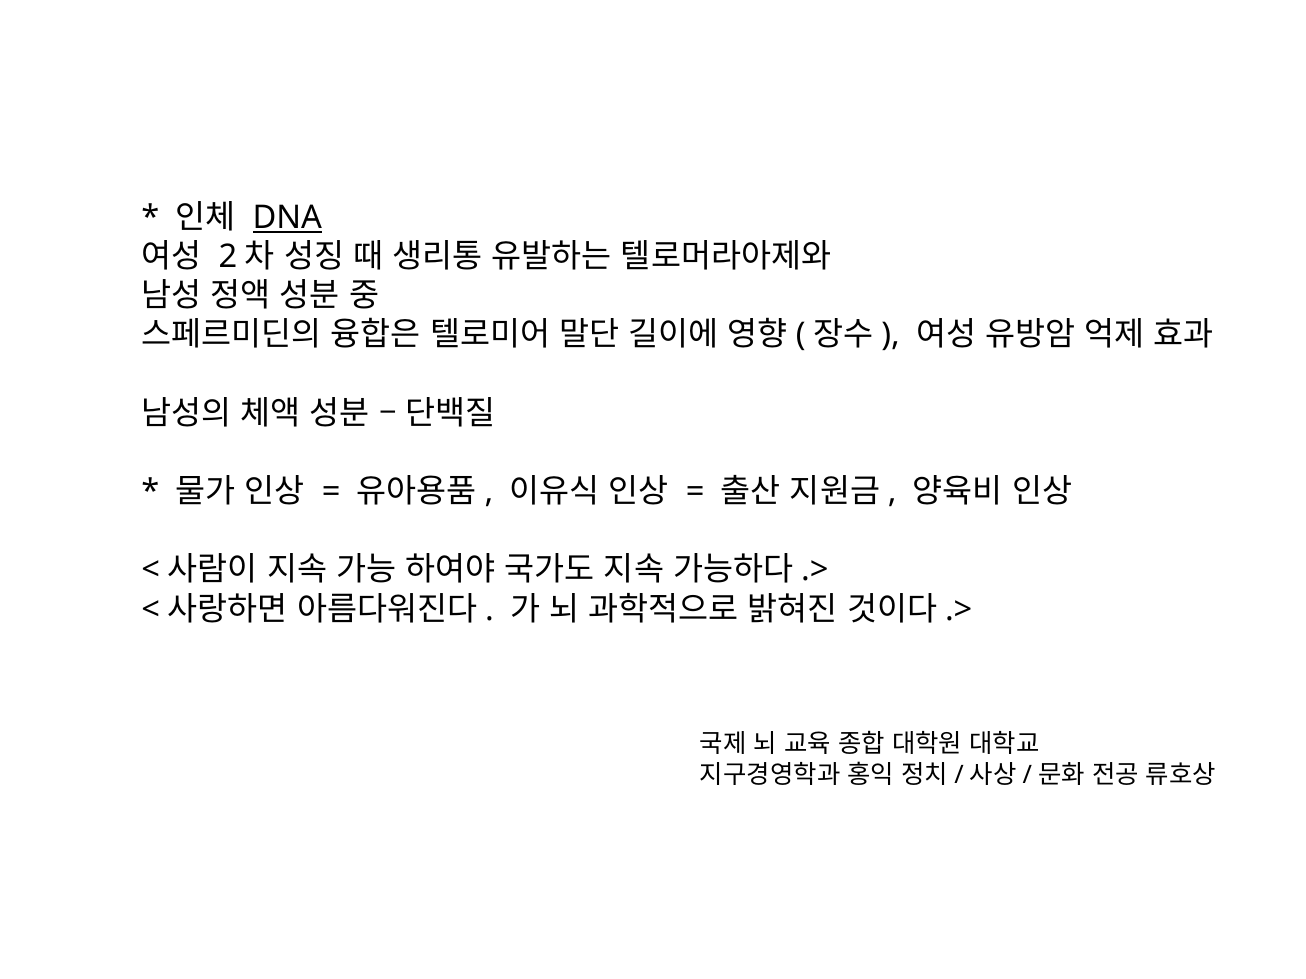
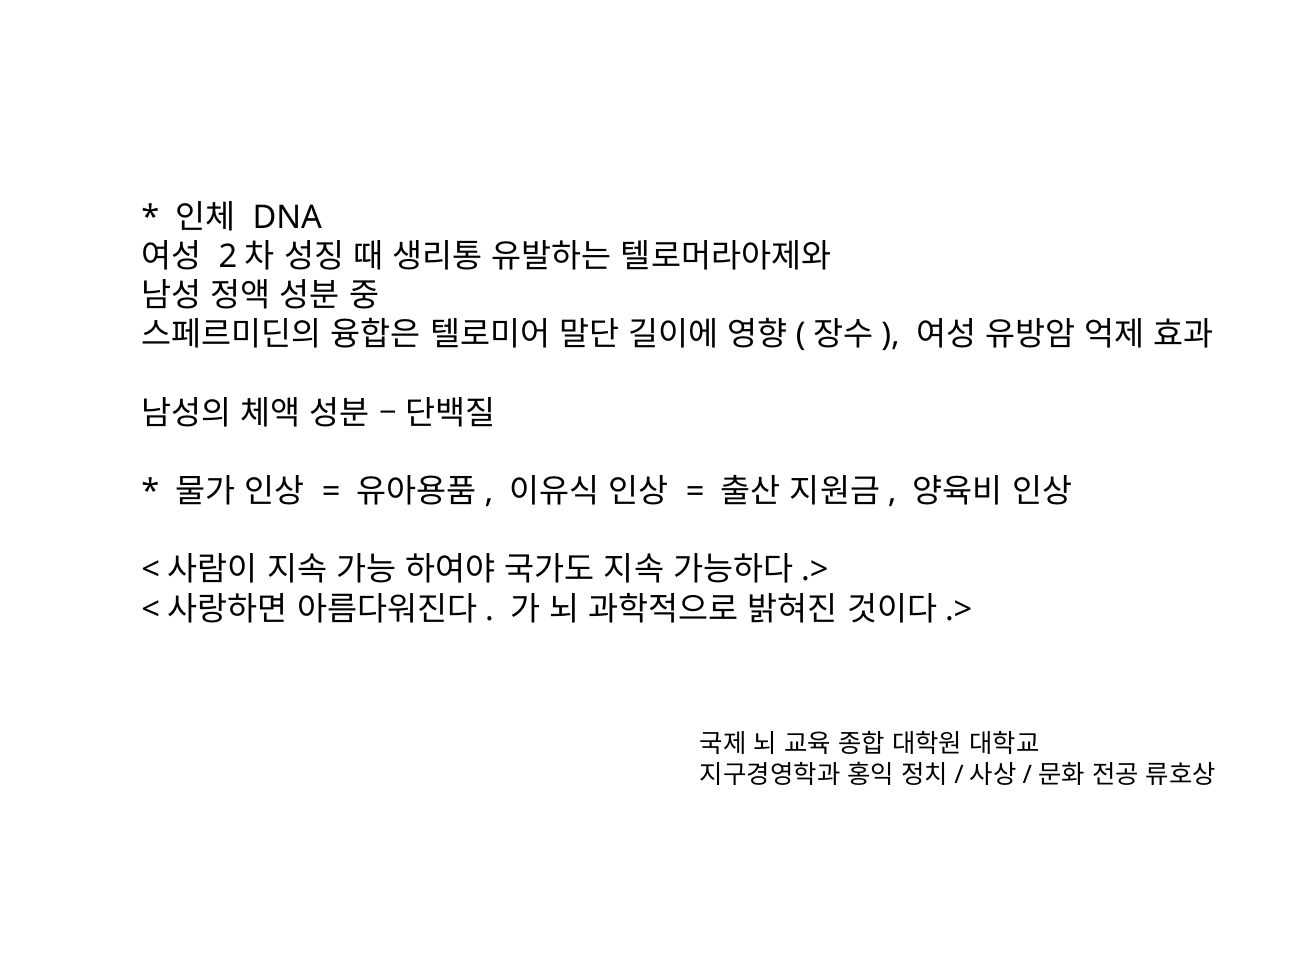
DNA underline: present -> none (287, 218)
